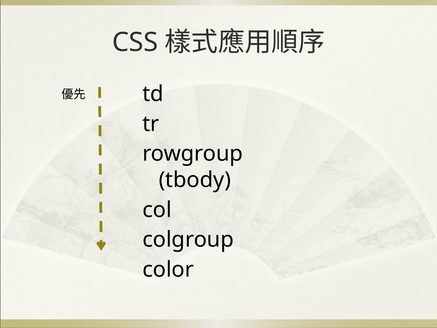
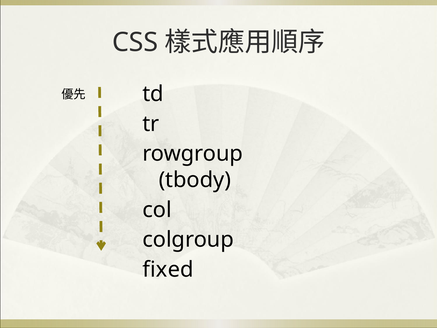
color: color -> fixed (168, 269)
